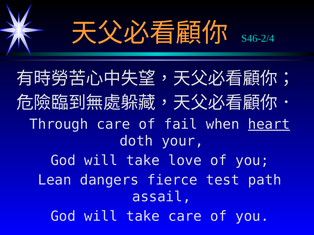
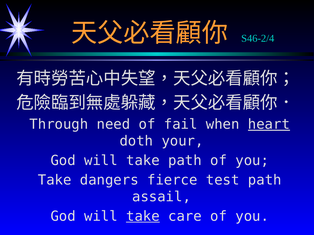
Through care: care -> need (113, 124)
take love: love -> path (185, 161)
Lean: Lean -> Take (55, 180)
take underline: none -> present (143, 217)
